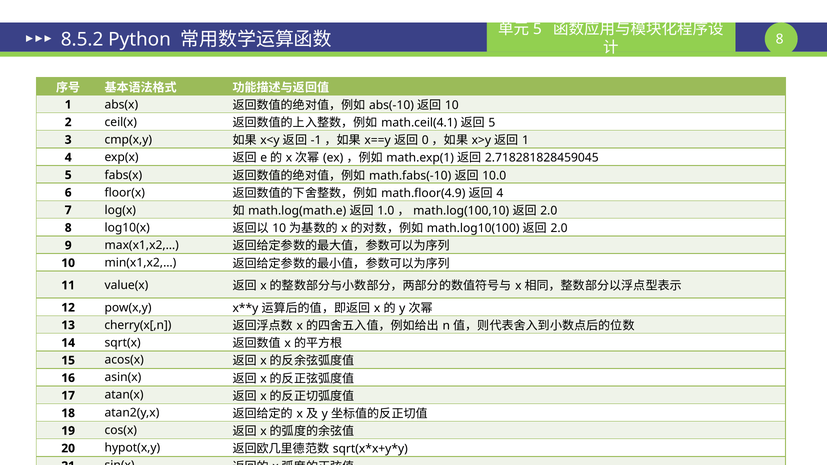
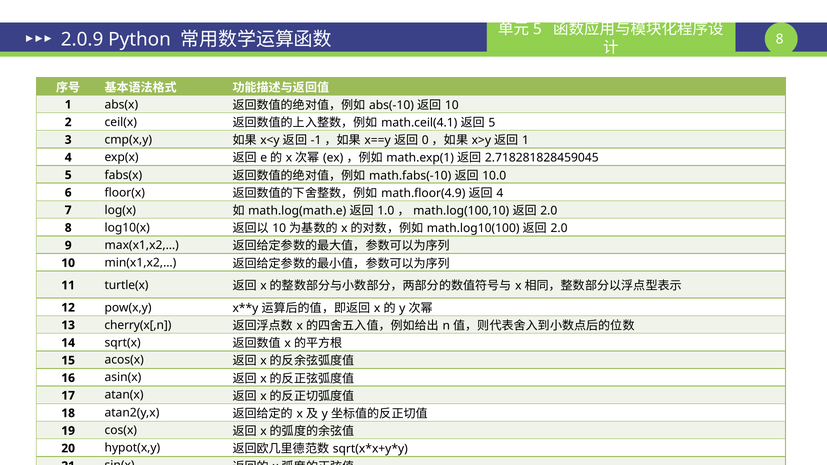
8.5.2: 8.5.2 -> 2.0.9 (82, 39)
value(x: value(x -> turtle(x (127, 285)
